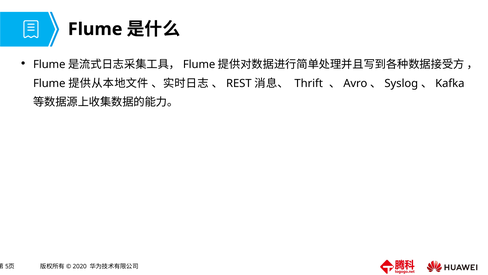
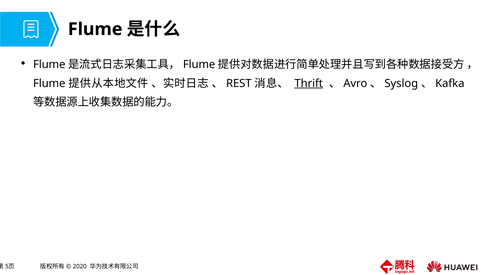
Thrift underline: none -> present (309, 83)
